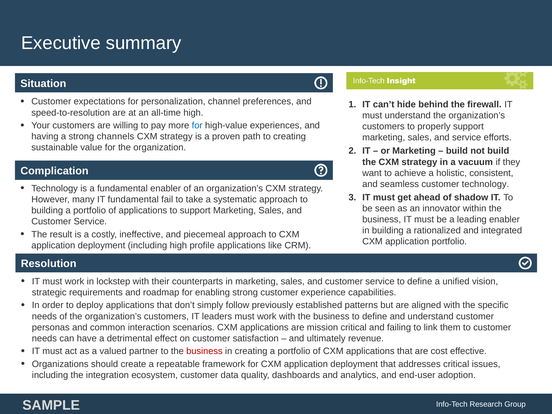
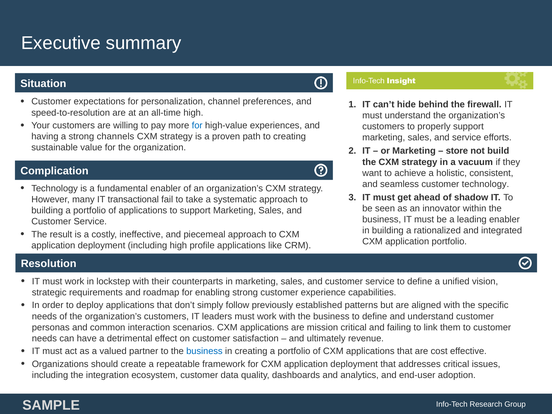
build: build -> store (457, 151)
IT fundamental: fundamental -> transactional (133, 199)
business colour: red -> blue (204, 351)
